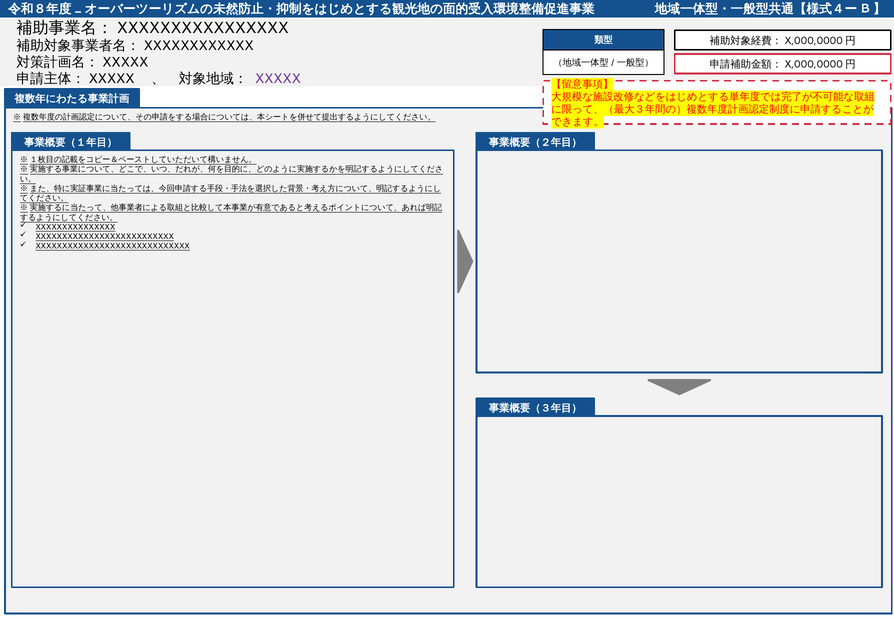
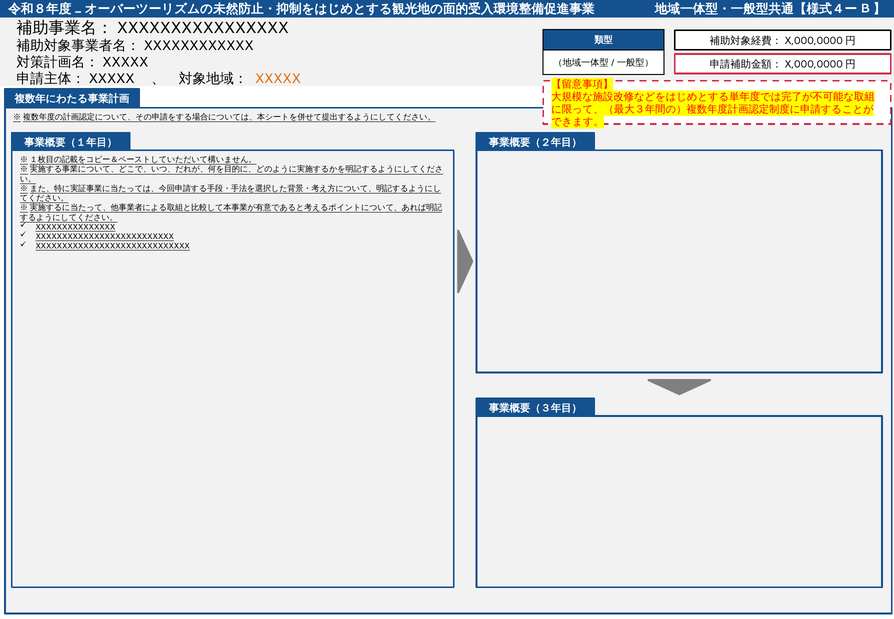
XXXXX colour: purple -> orange (278, 79)
